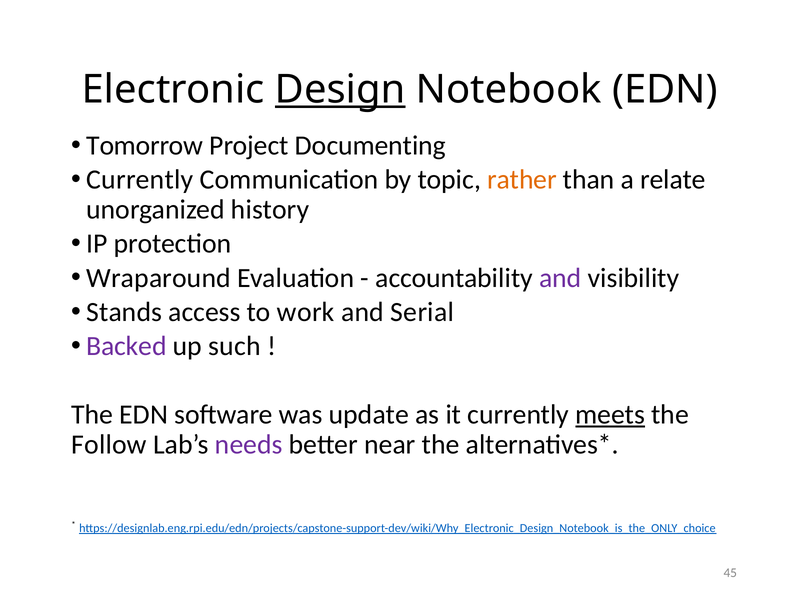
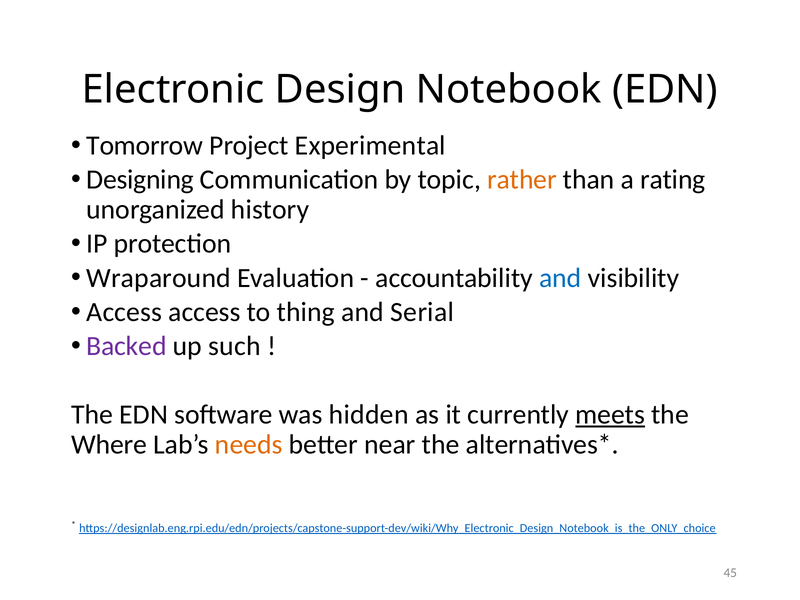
Design underline: present -> none (340, 90)
Documenting: Documenting -> Experimental (370, 146)
Currently: Currently -> Designing (140, 180)
relate: relate -> rating (673, 180)
and colour: purple -> blue (560, 278)
Stands: Stands -> Access (124, 312)
work: work -> thing (306, 312)
update: update -> hidden (369, 414)
Follow: Follow -> Where (109, 444)
needs colour: purple -> orange (249, 444)
